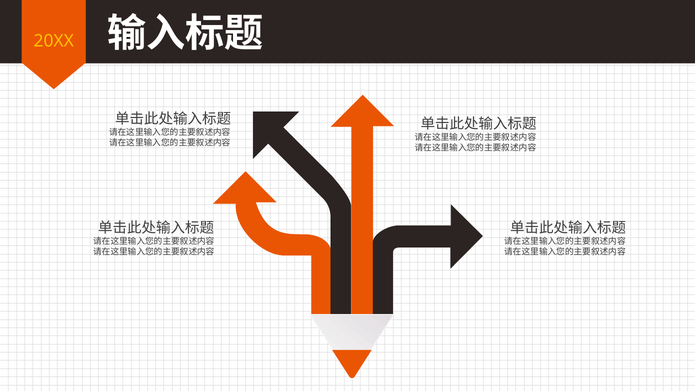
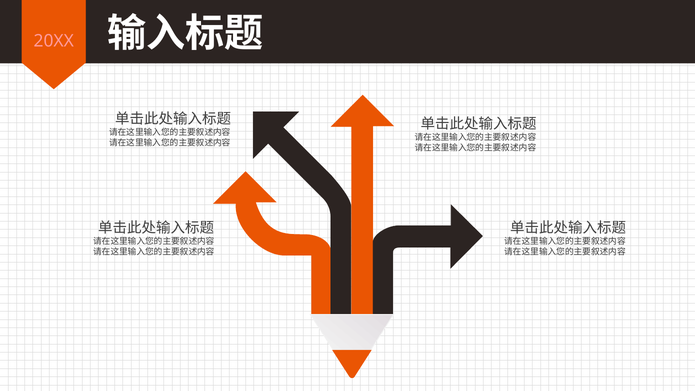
20XX colour: yellow -> pink (54, 41)
